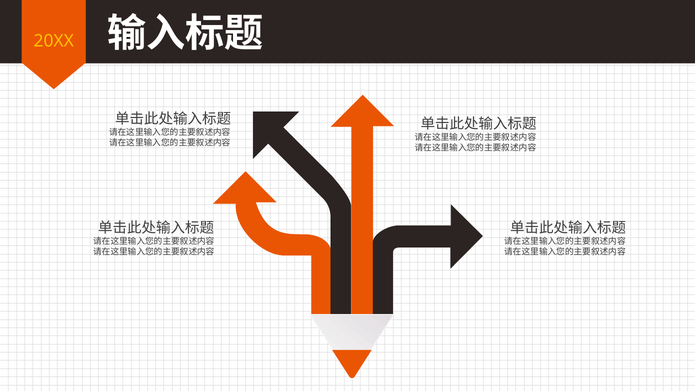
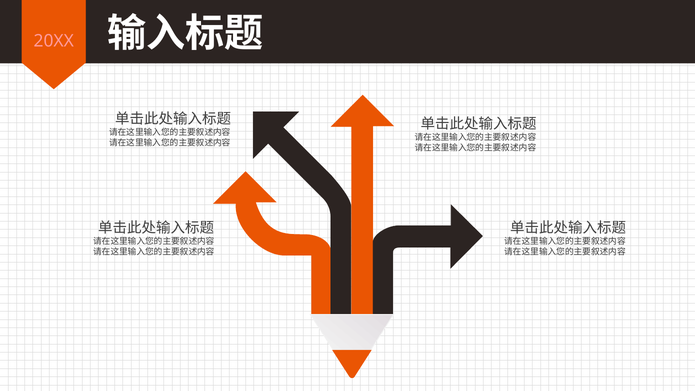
20XX colour: yellow -> pink (54, 41)
